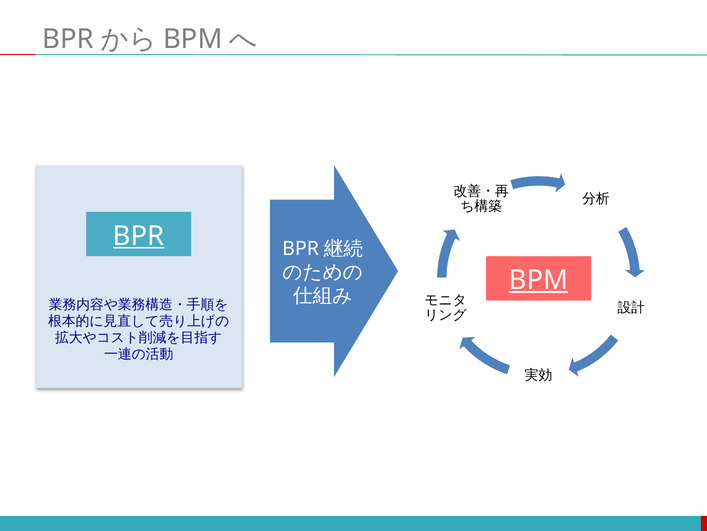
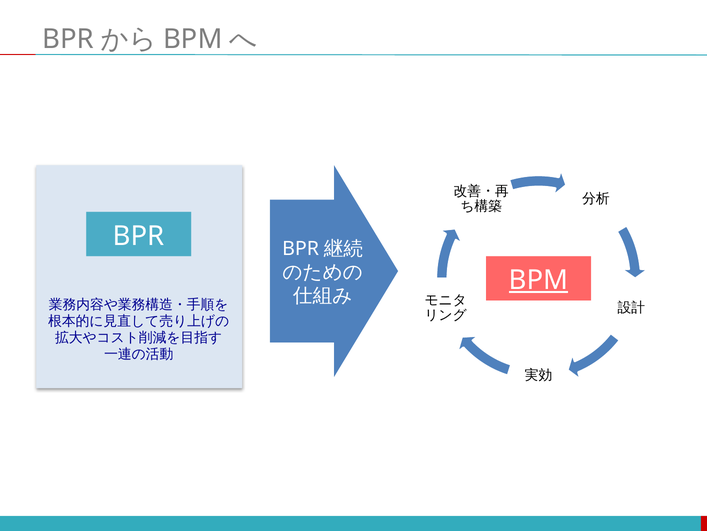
BPR underline: present -> none (139, 236)
